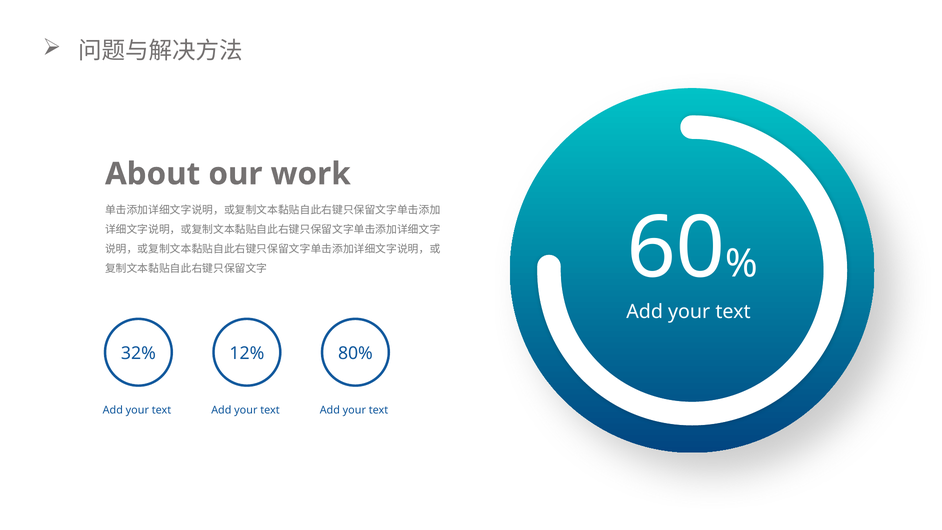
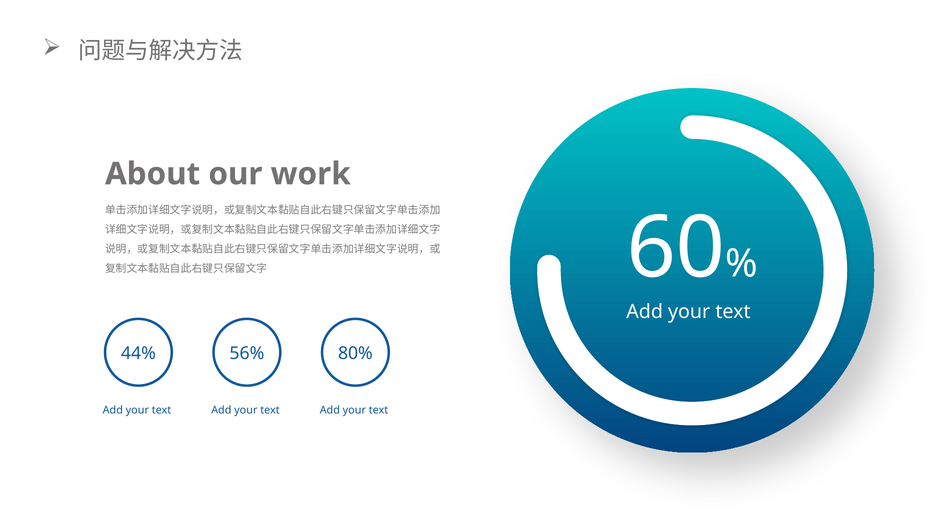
32%: 32% -> 44% (138, 353)
12%: 12% -> 56% (247, 353)
